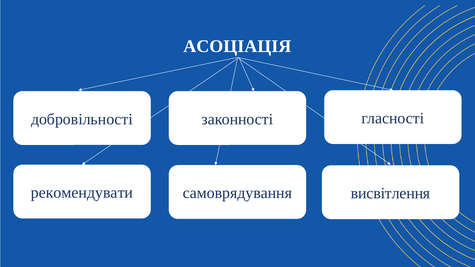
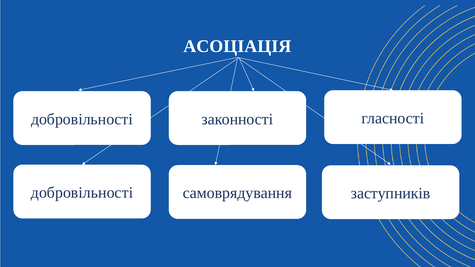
рекомендувати: рекомендувати -> добровільності (82, 193)
висвітлення: висвітлення -> заступників (391, 193)
